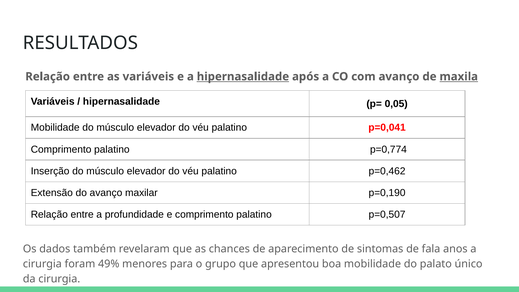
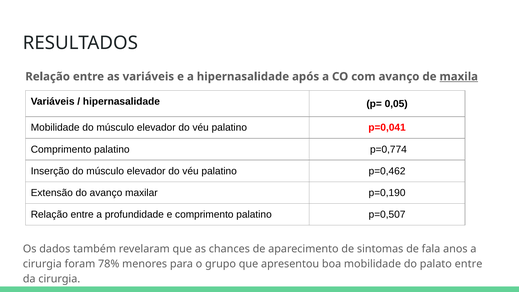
hipernasalidade underline: present -> none (243, 77)
49%: 49% -> 78% (109, 264)
palato único: único -> entre (469, 264)
